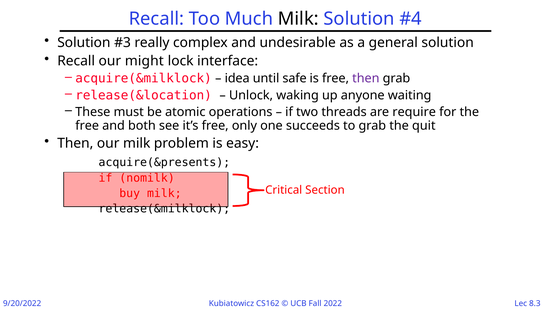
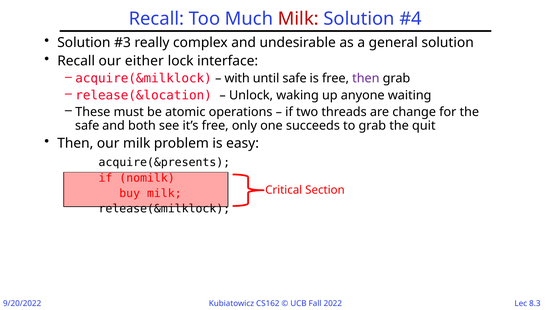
Milk colour: black -> red (298, 19)
might: might -> either (144, 61)
idea: idea -> with (237, 78)
require: require -> change (414, 112)
free: free -> safe (87, 126)
